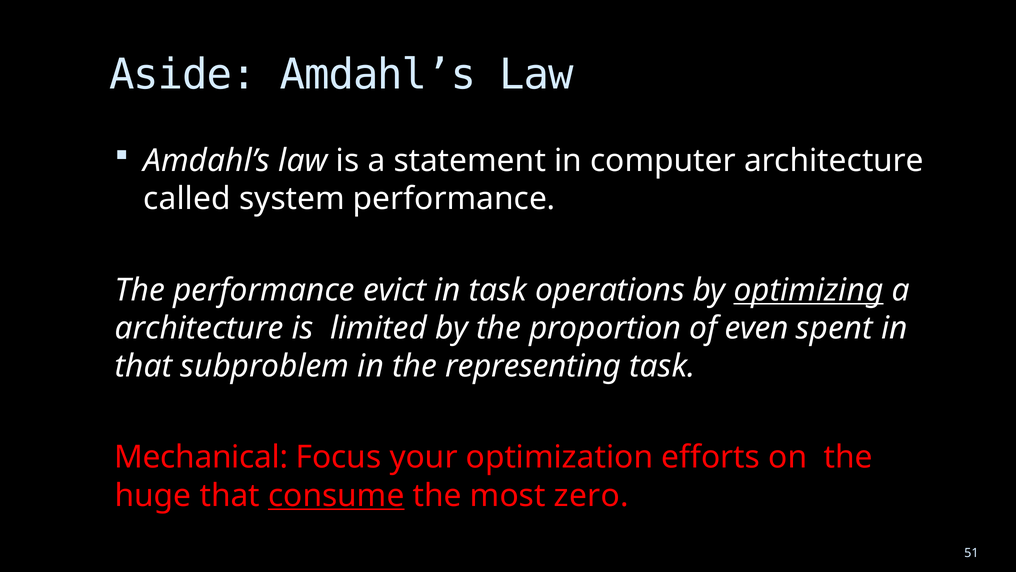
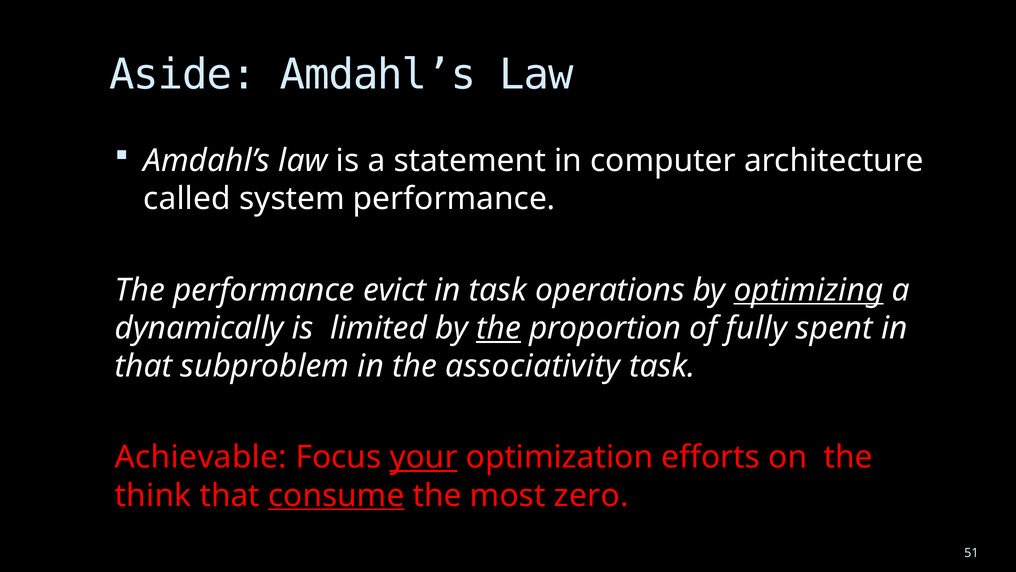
architecture: architecture -> dynamically (199, 328)
the underline: none -> present (499, 328)
even: even -> fully (756, 328)
representing: representing -> associativity (533, 366)
Mechanical: Mechanical -> Achievable (201, 457)
your underline: none -> present (424, 457)
huge: huge -> think (153, 495)
